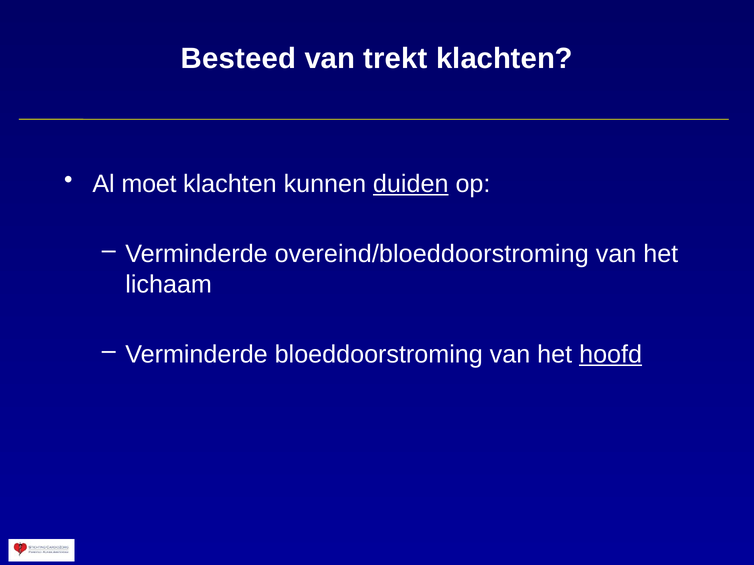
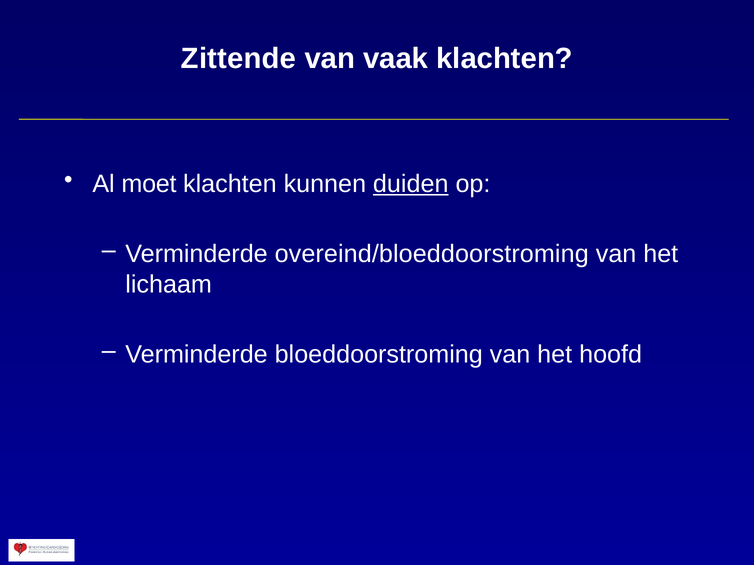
Besteed: Besteed -> Zittende (239, 59)
trekt: trekt -> vaak (396, 59)
hoofd underline: present -> none (611, 355)
